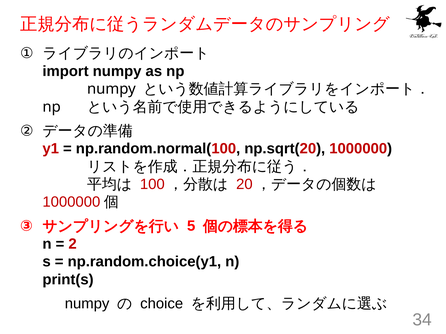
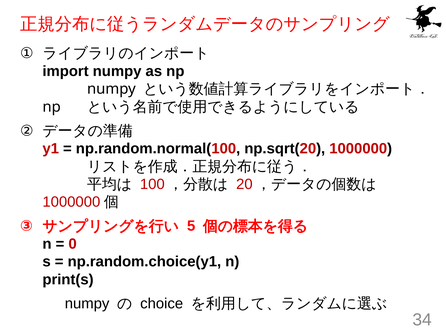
2: 2 -> 0 (73, 244)
